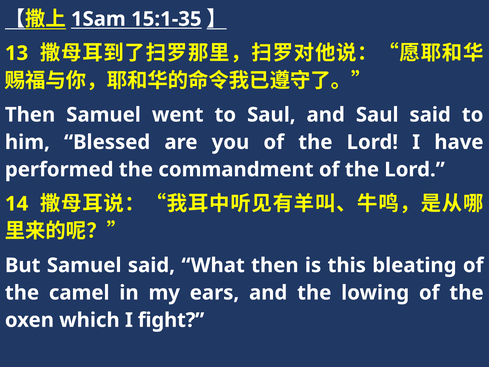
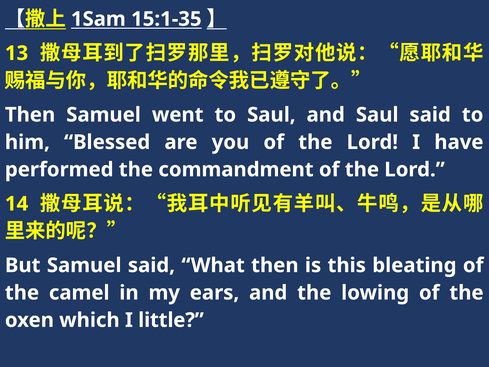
fight: fight -> little (171, 320)
